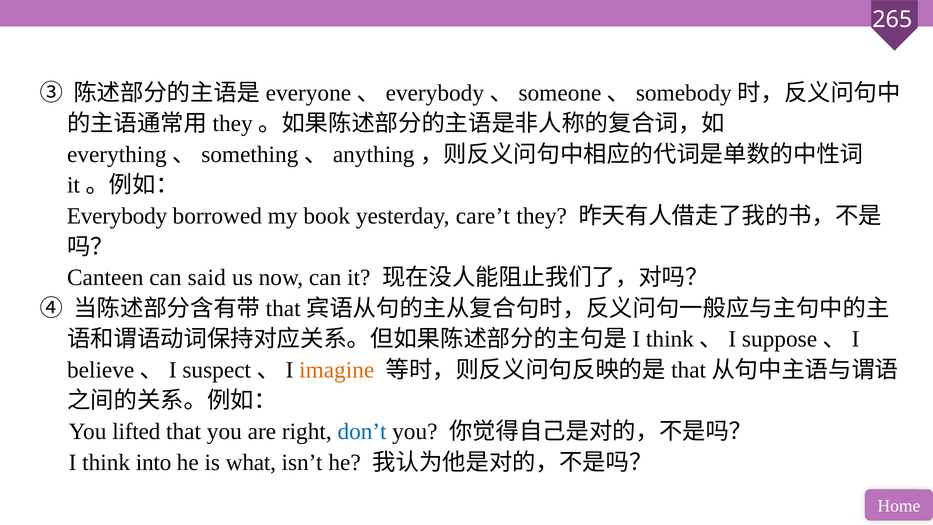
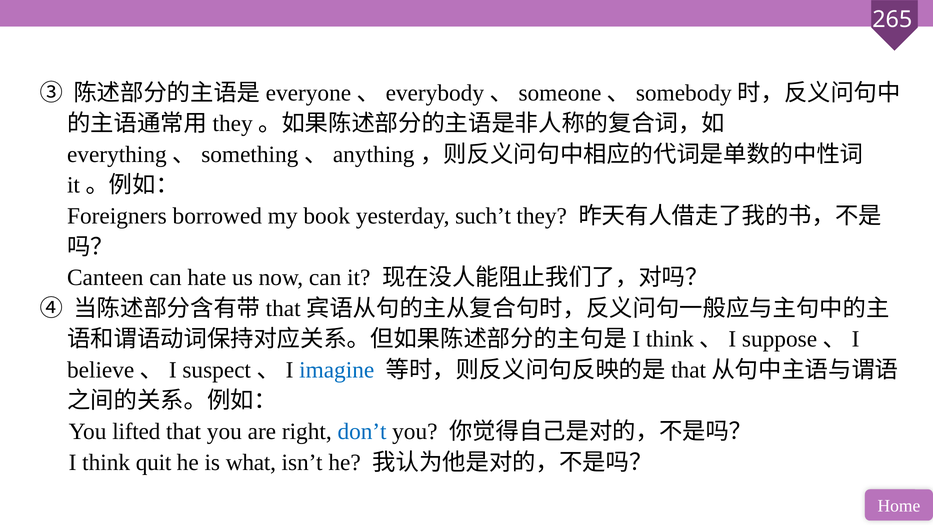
Everybody: Everybody -> Foreigners (117, 216)
care’t: care’t -> such’t (483, 216)
said: said -> hate (207, 278)
imagine colour: orange -> blue (337, 370)
into: into -> quit (154, 462)
